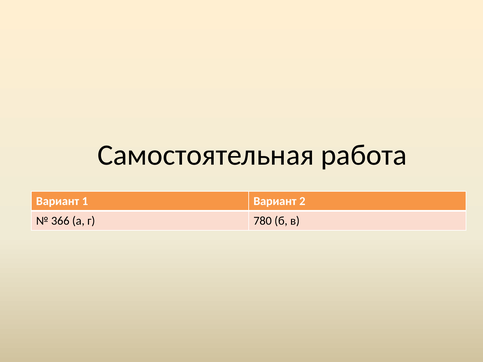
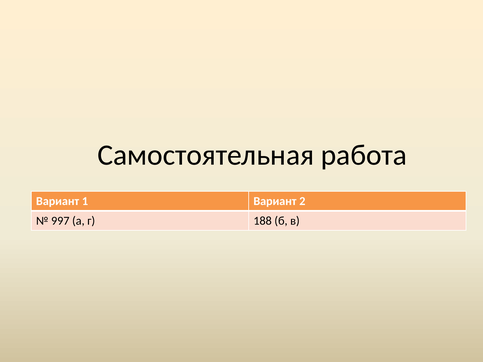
366: 366 -> 997 (60, 221)
780: 780 -> 188 (263, 221)
